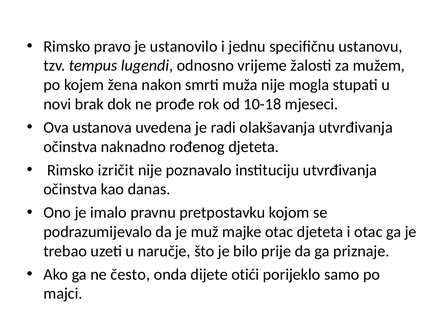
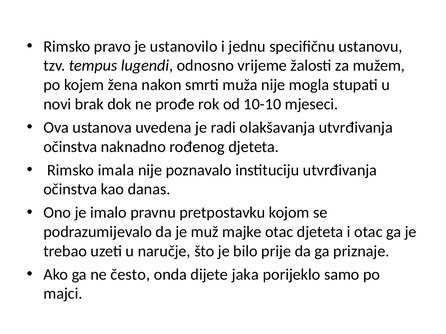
10-18: 10-18 -> 10-10 (262, 104)
izričit: izričit -> imala (116, 170)
otići: otići -> jaka (245, 275)
